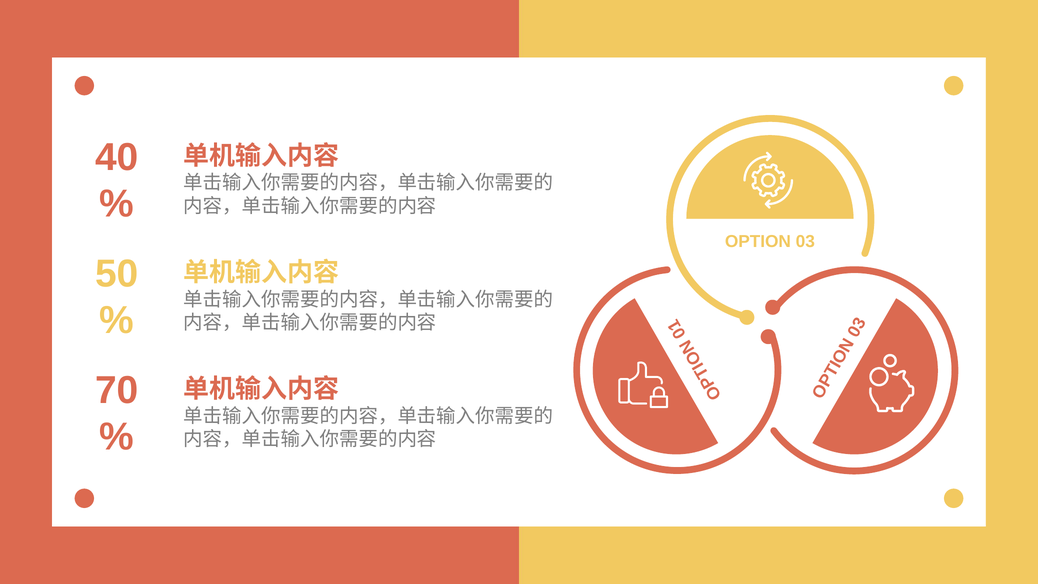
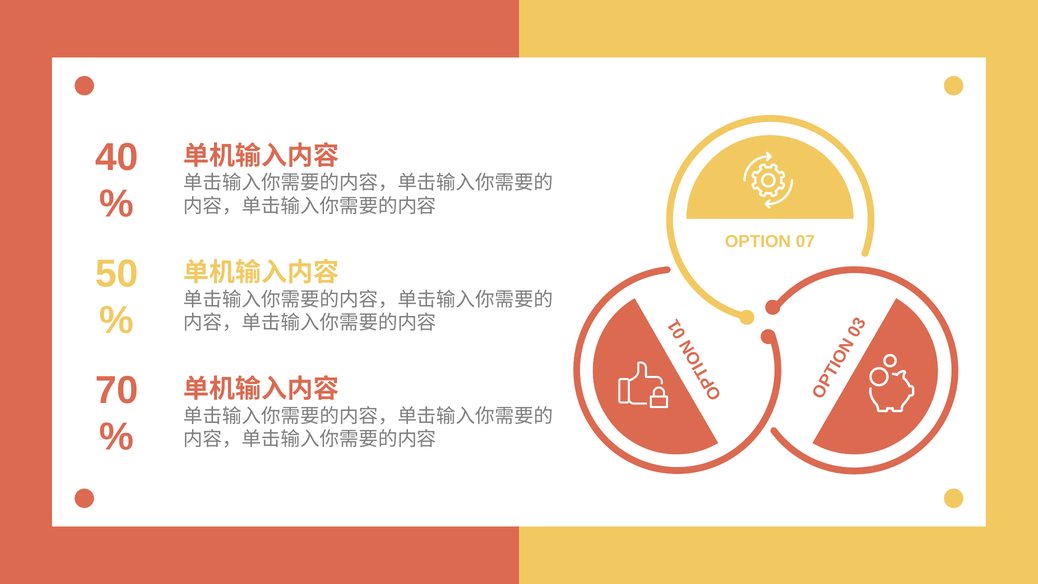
03: 03 -> 07 (805, 241)
